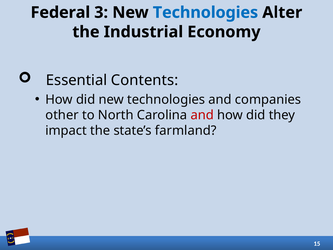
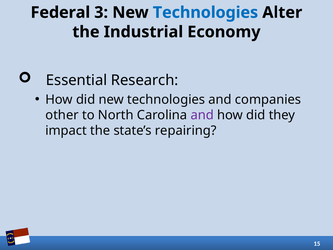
Contents: Contents -> Research (145, 80)
and colour: red -> purple (202, 115)
farmland: farmland -> repairing (186, 131)
